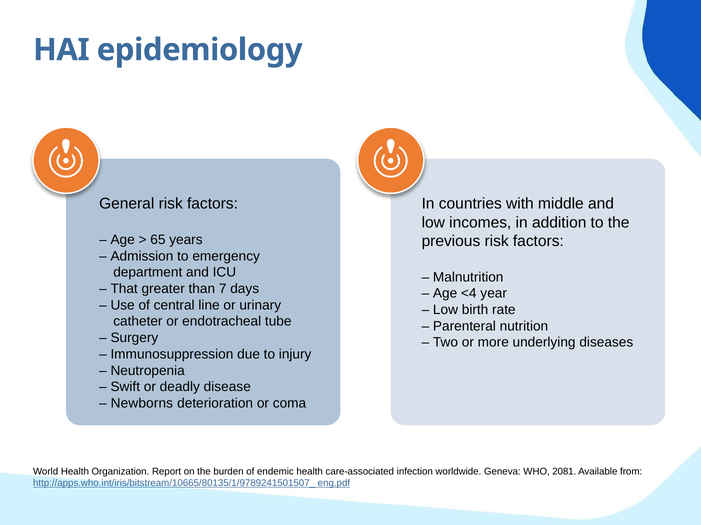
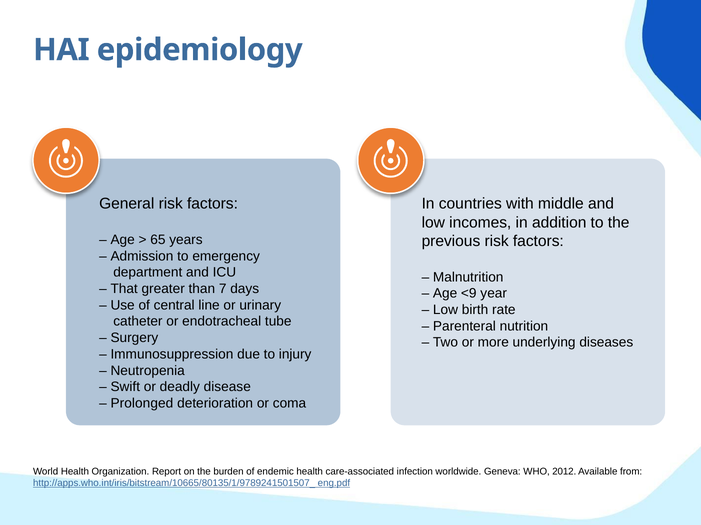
<4: <4 -> <9 (469, 294)
Newborns: Newborns -> Prolonged (142, 404)
2081: 2081 -> 2012 (564, 472)
